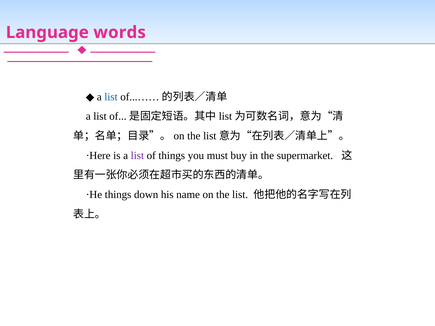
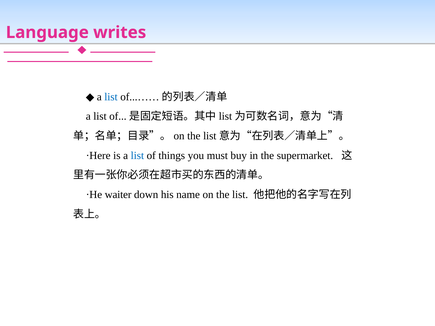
words: words -> writes (120, 32)
list colour: purple -> blue (137, 156)
·He things: things -> waiter (118, 195)
